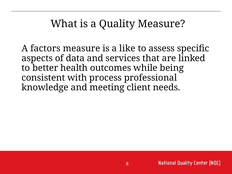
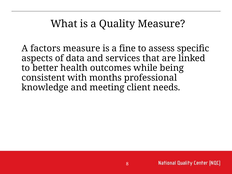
like: like -> fine (127, 49)
process: process -> months (105, 78)
